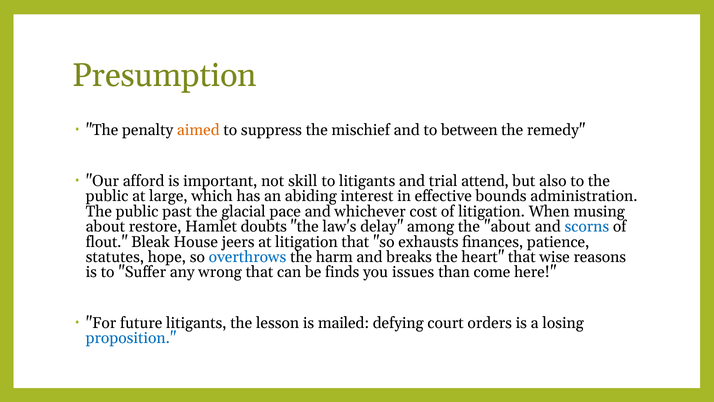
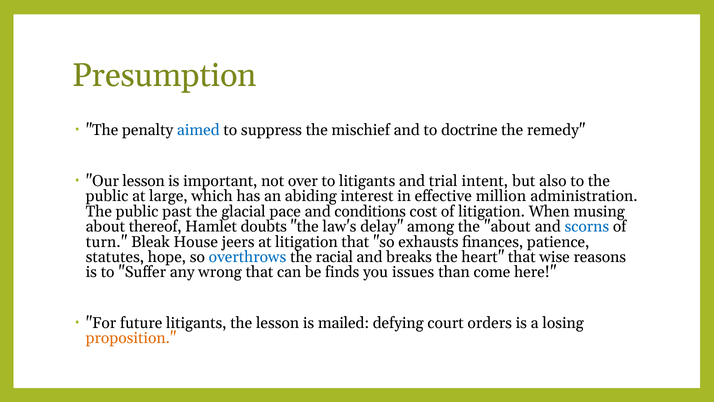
aimed colour: orange -> blue (198, 130)
between: between -> doctrine (469, 130)
Our afford: afford -> lesson (144, 181)
skill: skill -> over (303, 181)
attend: attend -> intent (485, 181)
bounds: bounds -> million (501, 196)
whichever: whichever -> conditions (370, 211)
restore: restore -> thereof (155, 226)
flout: flout -> turn (107, 242)
harm: harm -> racial (334, 257)
proposition colour: blue -> orange (131, 338)
